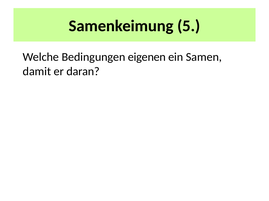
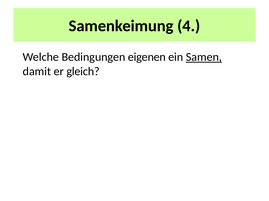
5: 5 -> 4 (189, 26)
Samen underline: none -> present (204, 57)
daran: daran -> gleich (83, 72)
